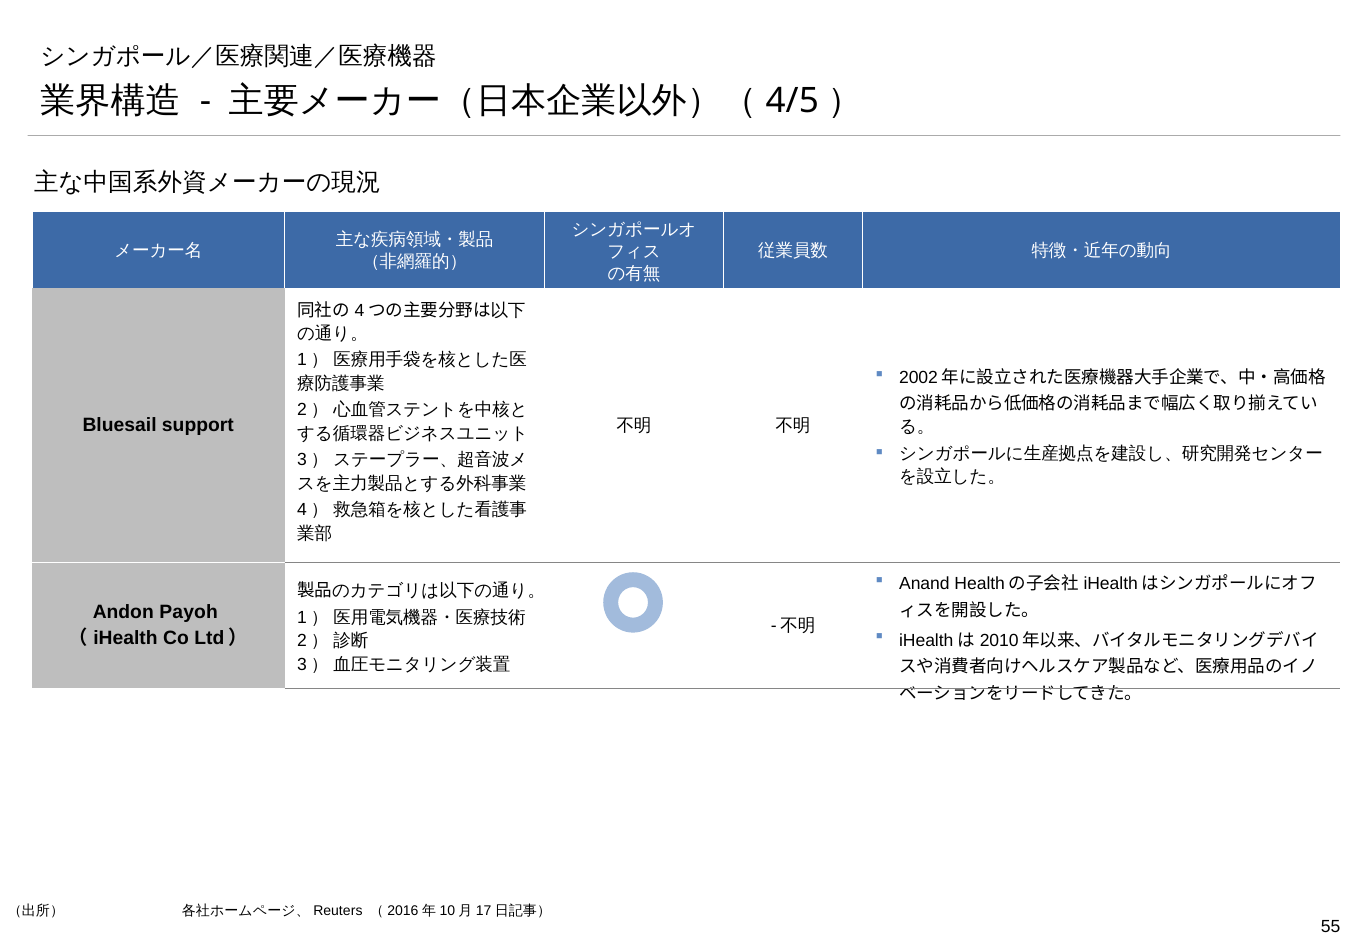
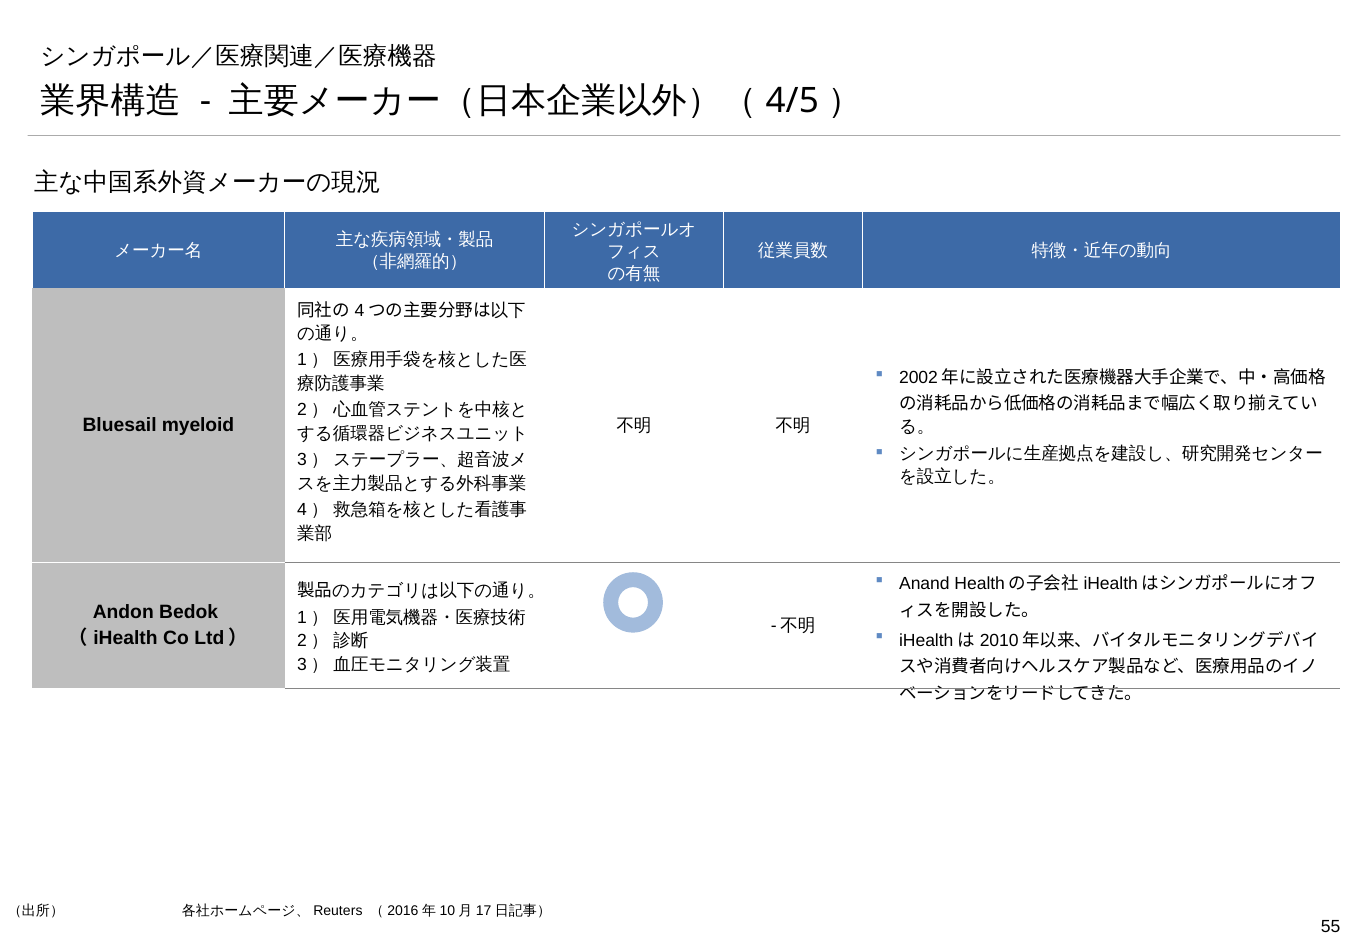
support: support -> myeloid (198, 426)
Payoh: Payoh -> Bedok (189, 612)
